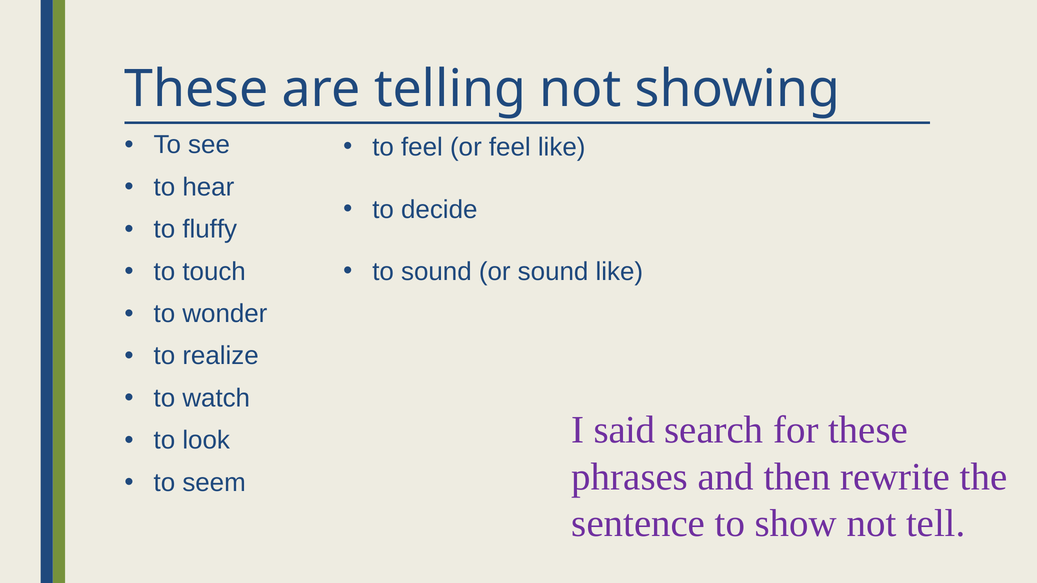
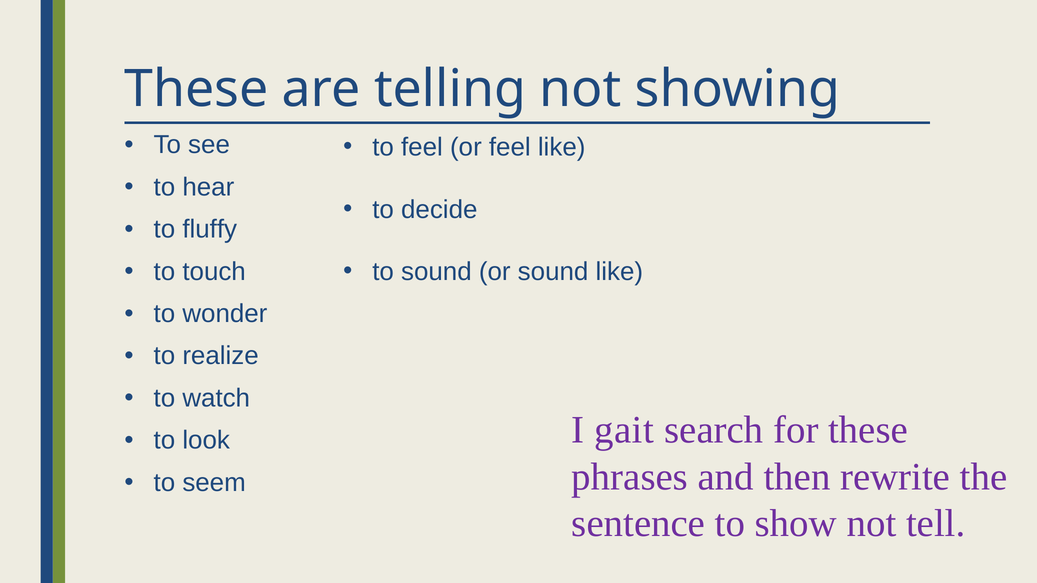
said: said -> gait (624, 430)
